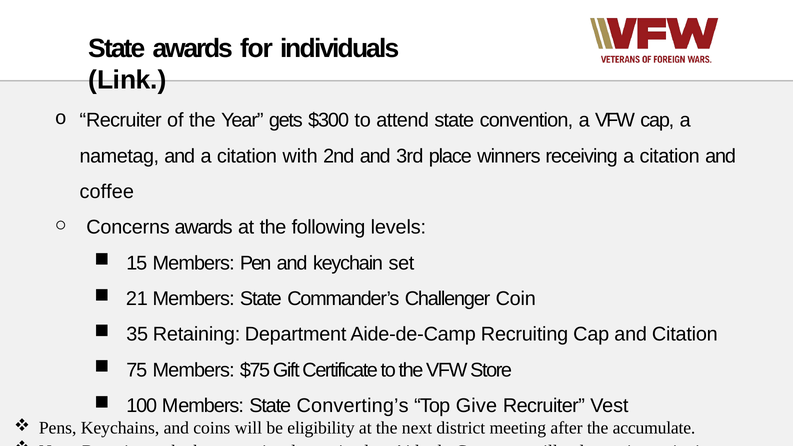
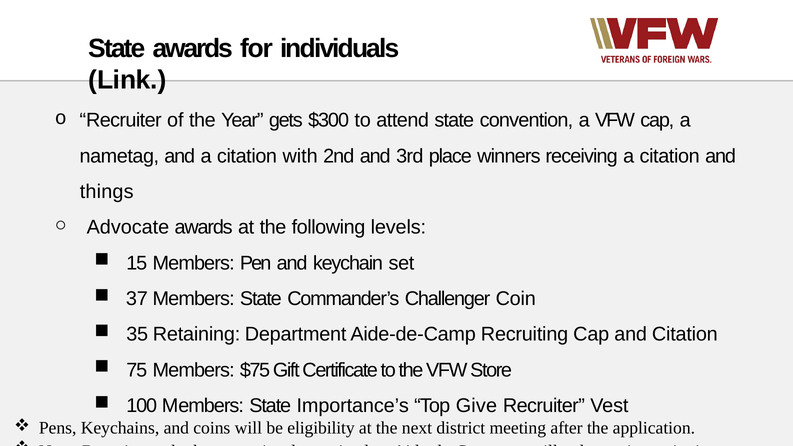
coffee: coffee -> things (107, 192)
Concerns: Concerns -> Advocate (128, 227)
21: 21 -> 37 (137, 299)
Converting’s: Converting’s -> Importance’s (353, 406)
accumulate: accumulate -> application (654, 428)
